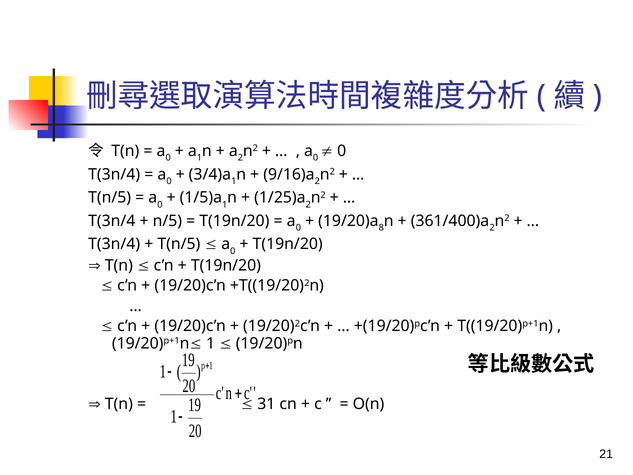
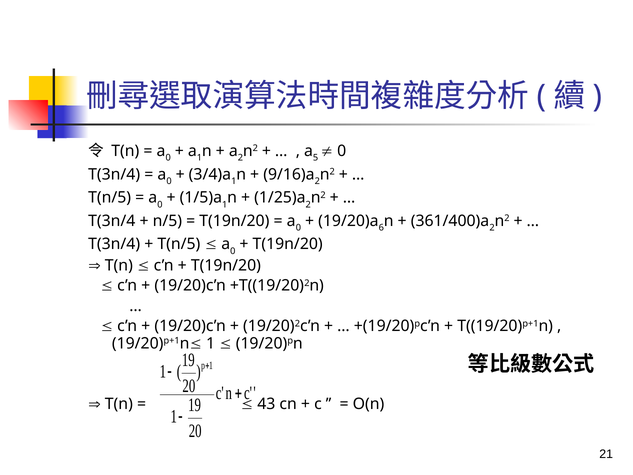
0: 0 -> 5 (316, 158)
8: 8 -> 6 (381, 228)
31: 31 -> 43 (266, 404)
